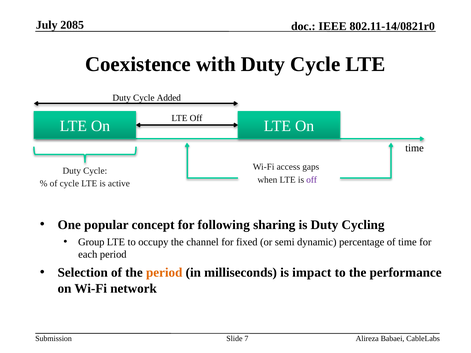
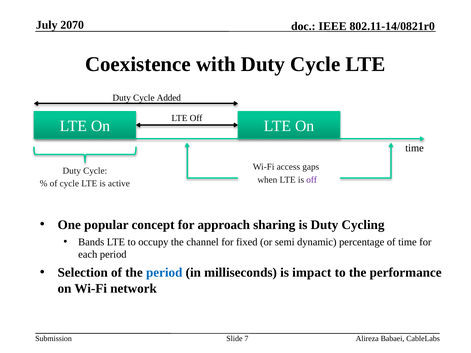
2085: 2085 -> 2070 (72, 25)
following: following -> approach (224, 225)
Group: Group -> Bands (91, 242)
period colour: orange -> blue (164, 273)
